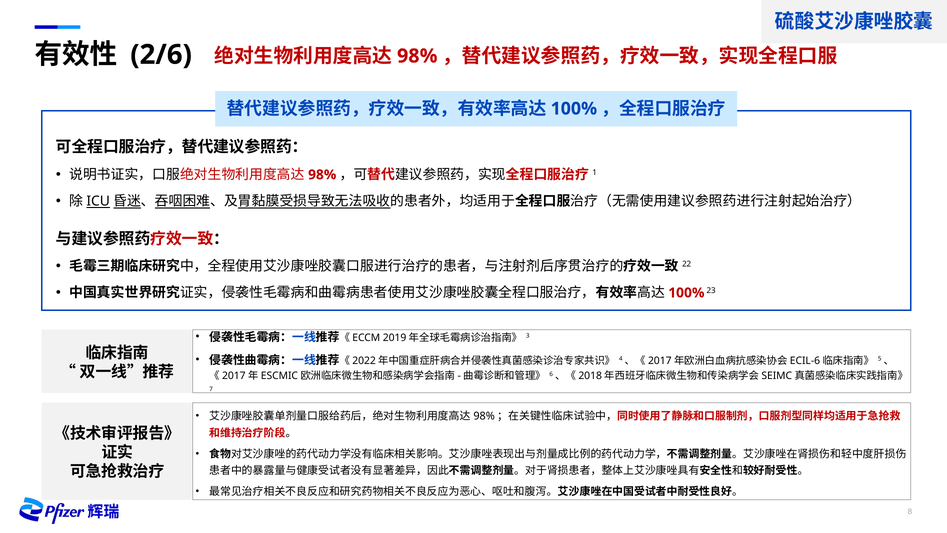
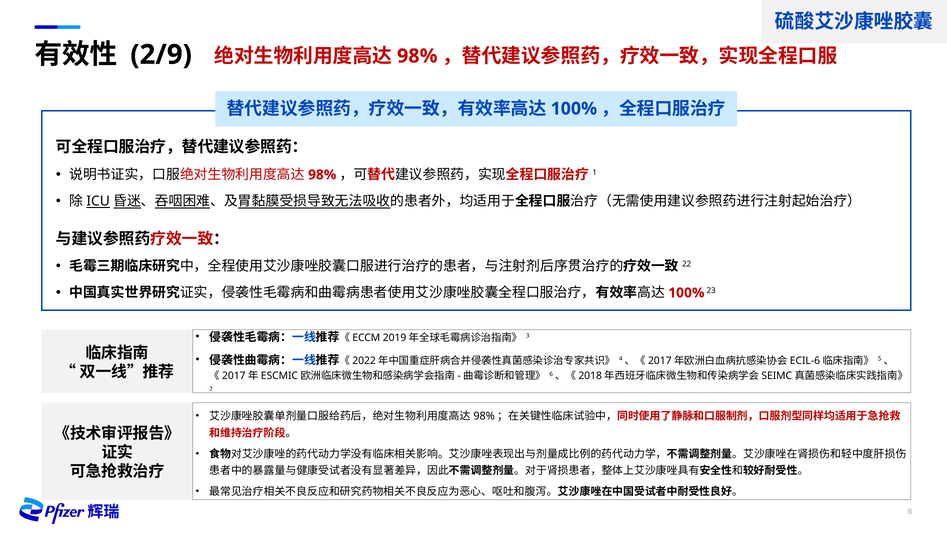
2/6: 2/6 -> 2/9 (161, 55)
